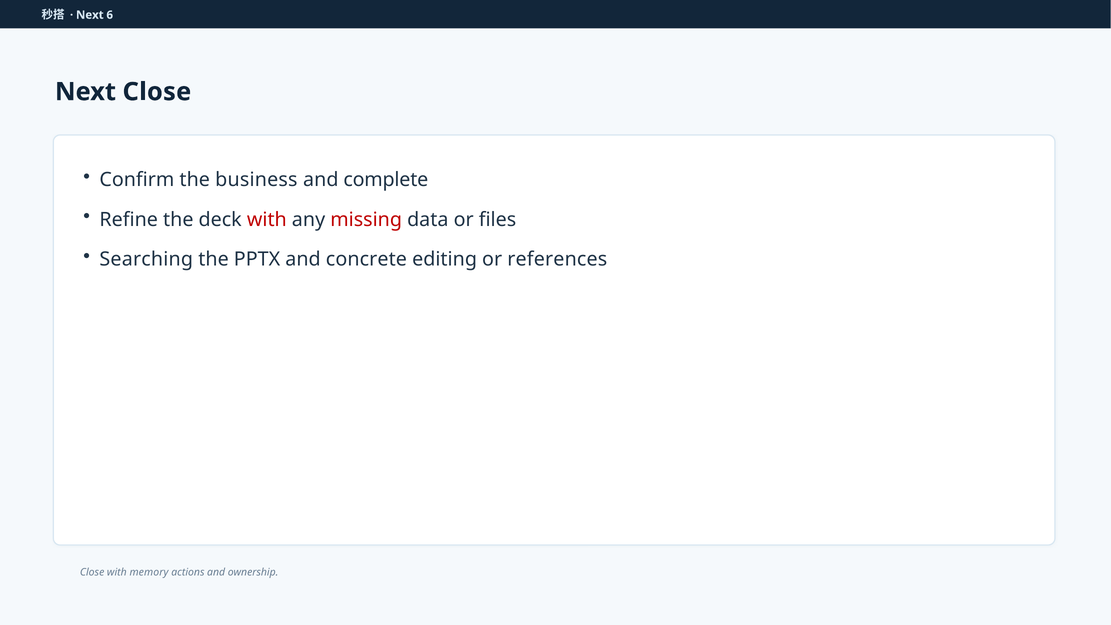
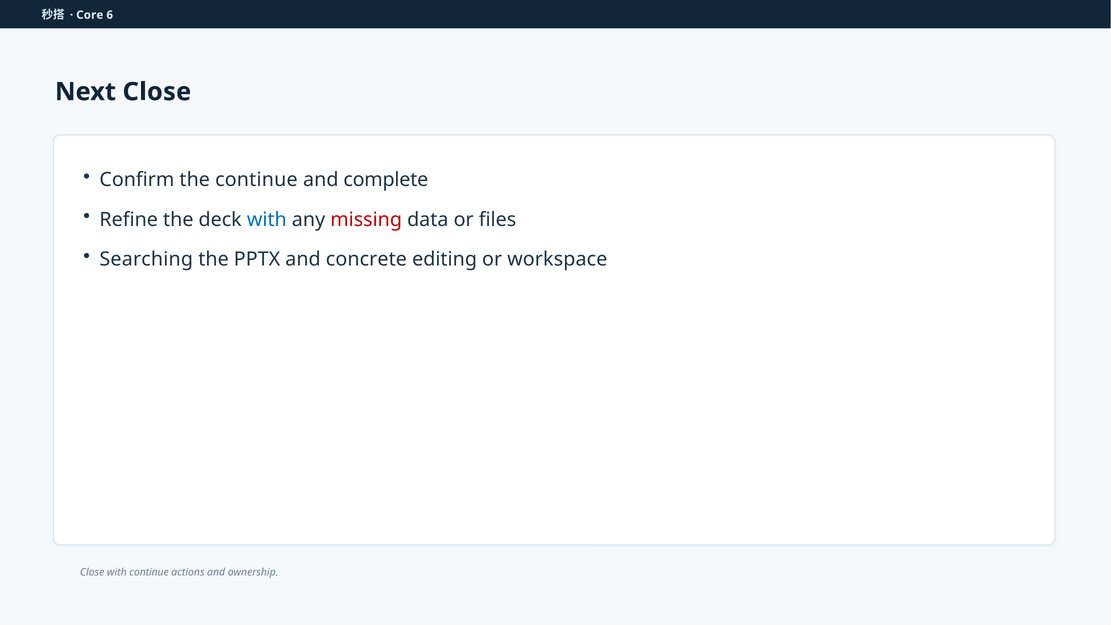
Next: Next -> Core (90, 15)
the business: business -> continue (256, 180)
with colour: red -> blue (267, 220)
references: references -> workspace (557, 259)
with memory: memory -> continue (149, 572)
